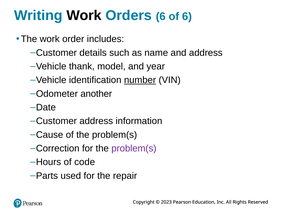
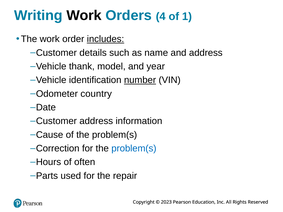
Orders 6: 6 -> 4 (161, 17)
of 6: 6 -> 1 (187, 17)
includes underline: none -> present (106, 39)
another: another -> country (96, 94)
problem(s colour: purple -> blue (134, 149)
code: code -> often (85, 162)
